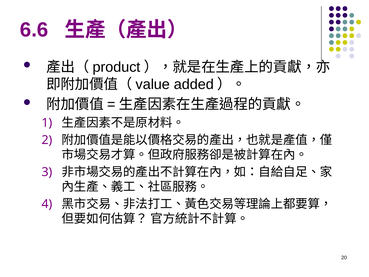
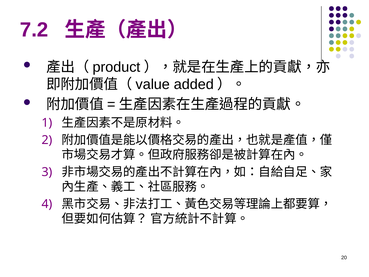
6.6: 6.6 -> 7.2 (34, 30)
